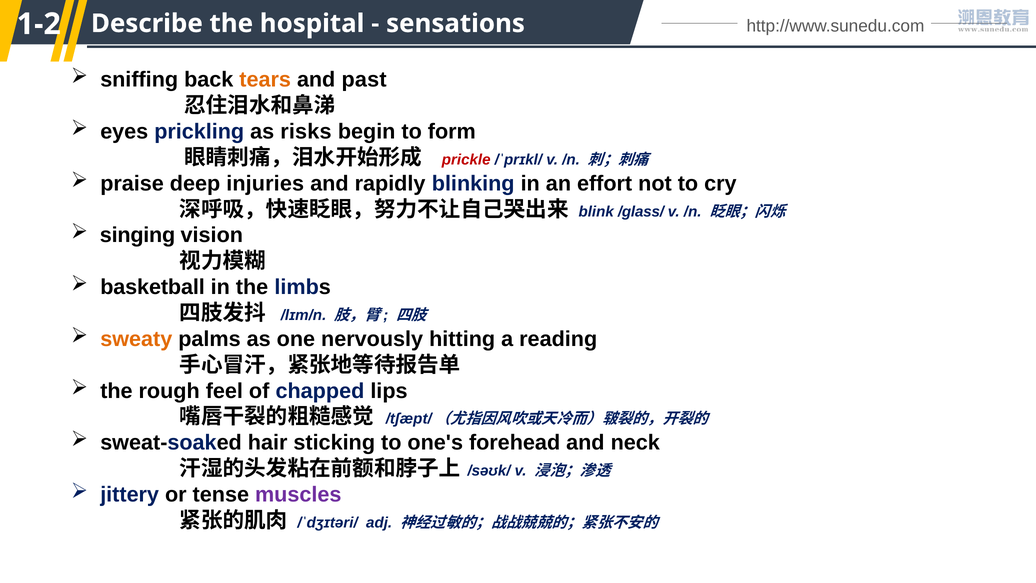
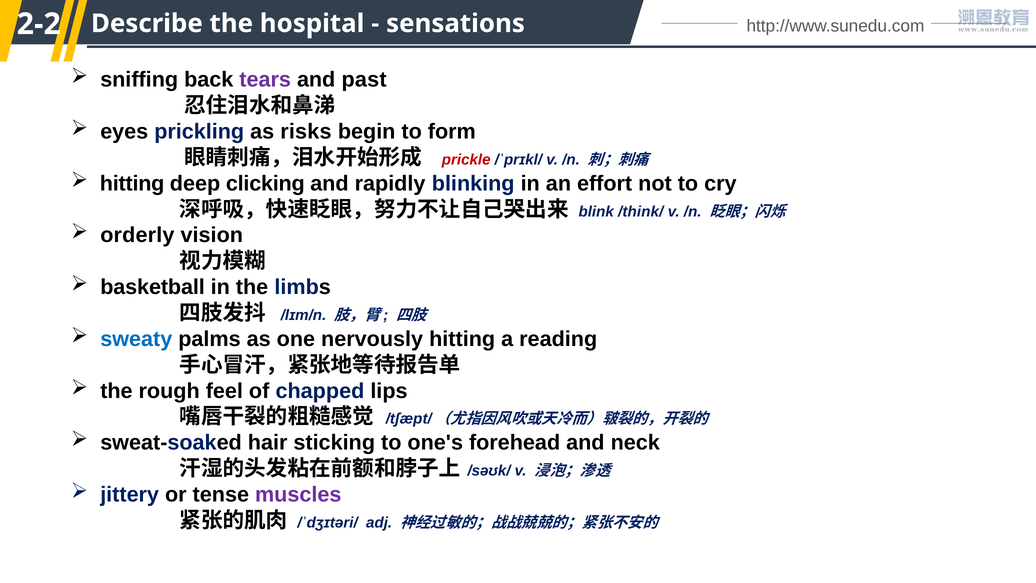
1-2: 1-2 -> 2-2 (39, 24)
tears colour: orange -> purple (265, 80)
praise: praise -> hitting (132, 183)
injuries: injuries -> clicking (265, 183)
/glass/: /glass/ -> /think/ (641, 211)
singing: singing -> orderly (137, 235)
sweaty colour: orange -> blue (136, 339)
